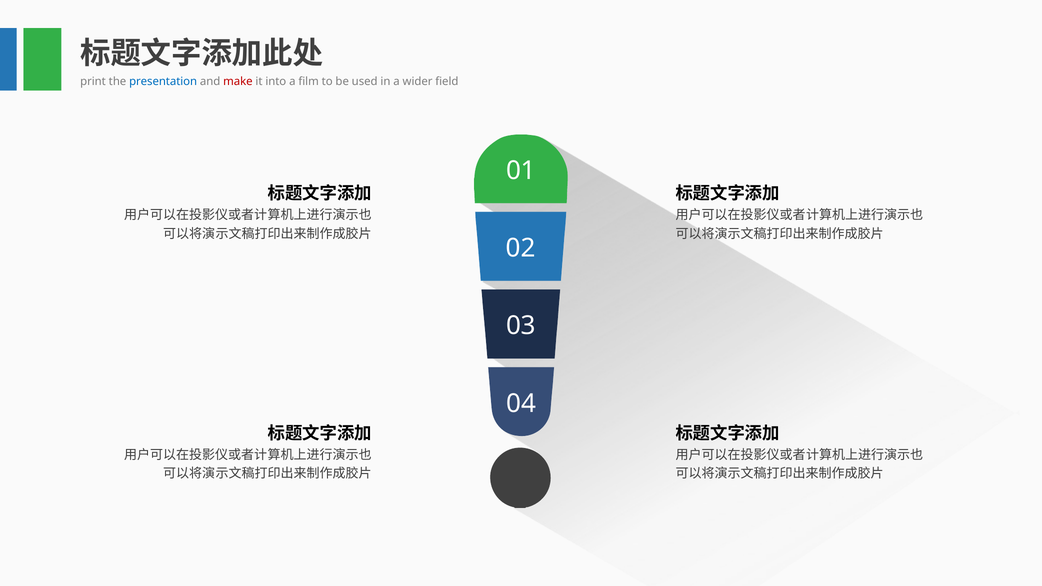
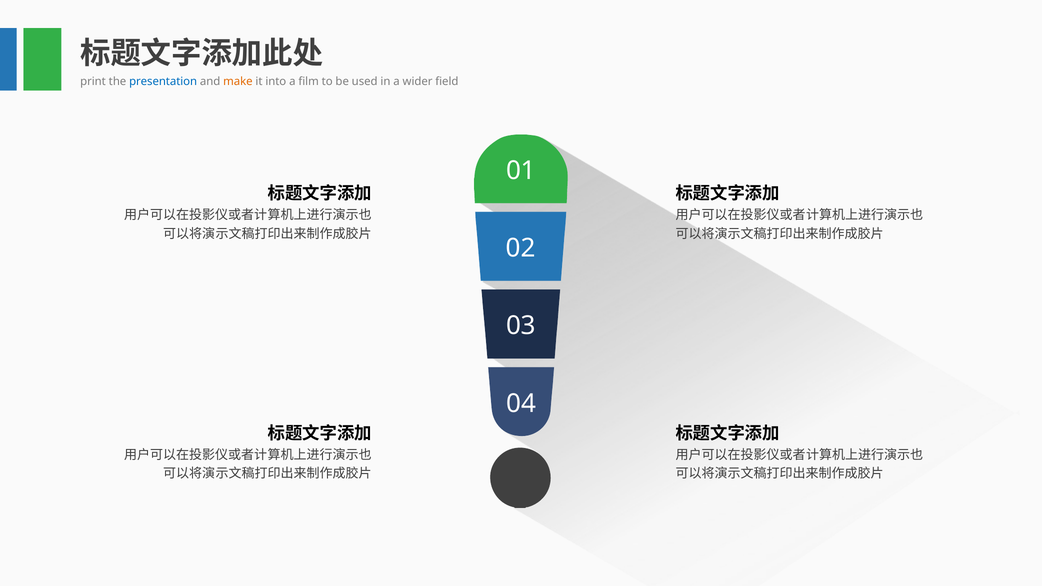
make colour: red -> orange (238, 82)
